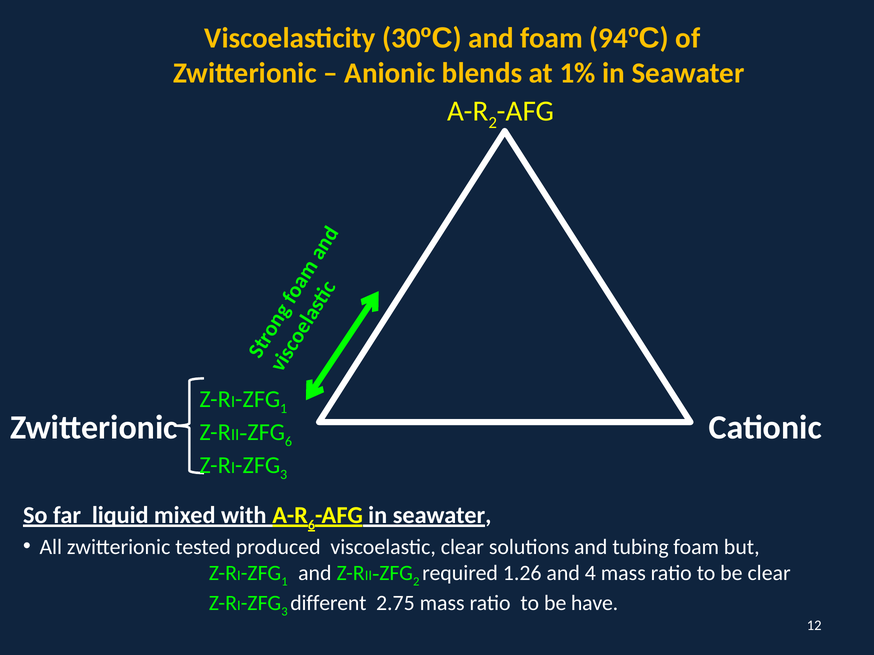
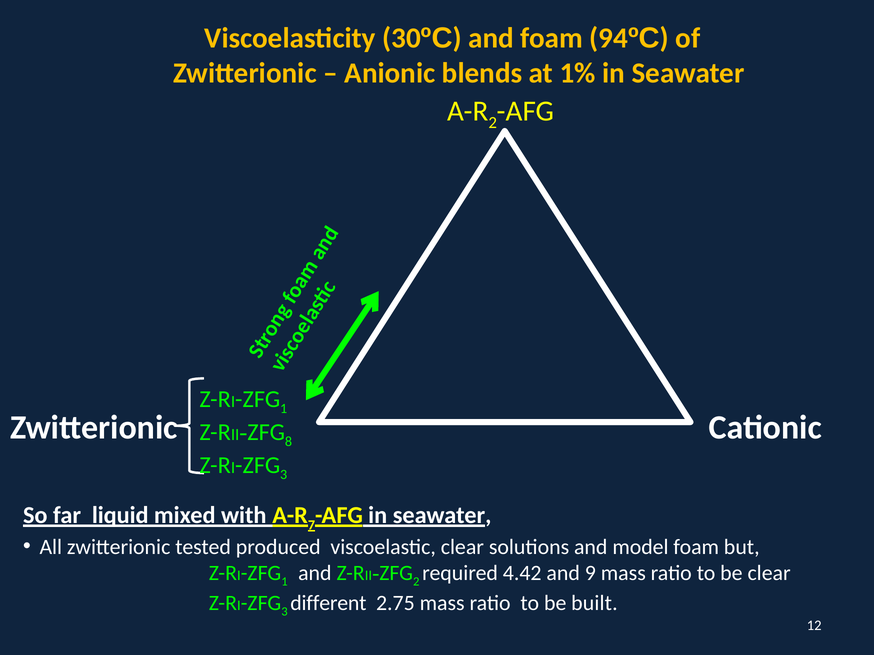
6: 6 -> 8 (288, 442)
6: 6 -> 7 (311, 525)
tubing: tubing -> model (640, 547)
1.26: 1.26 -> 4.42 (522, 574)
4: 4 -> 9 (590, 574)
have: have -> built (594, 603)
